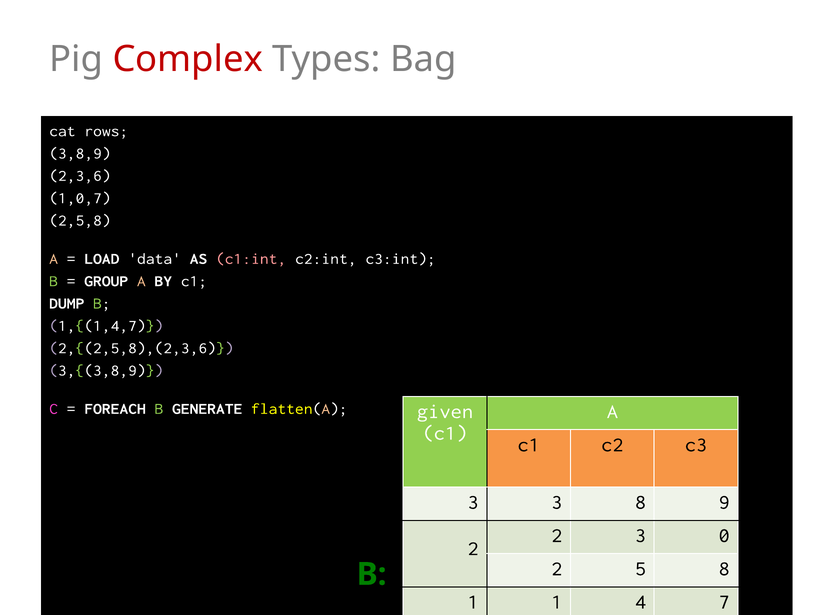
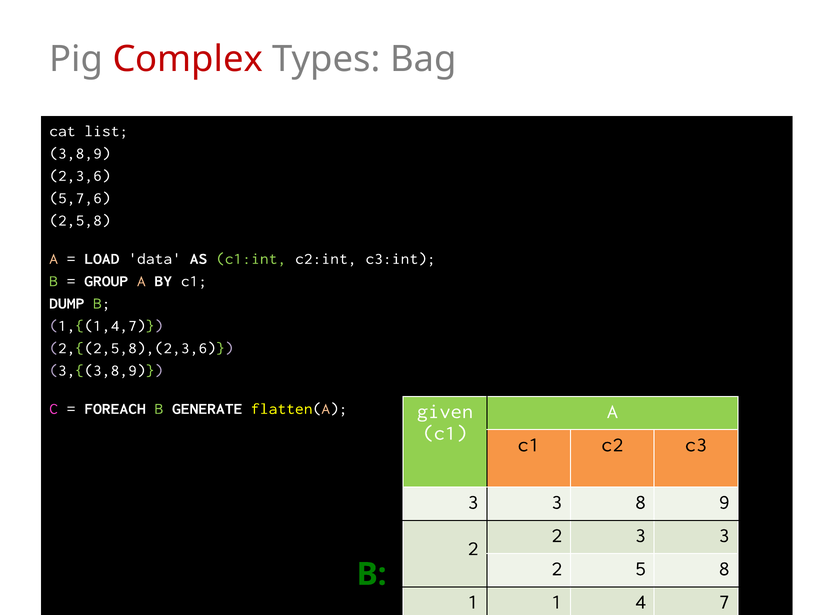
rows: rows -> list (106, 131)
1,0,7: 1,0,7 -> 5,7,6 (80, 198)
c1:int colour: pink -> light green (251, 259)
2 3 0: 0 -> 3 (724, 535)
